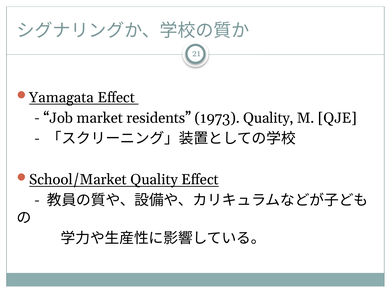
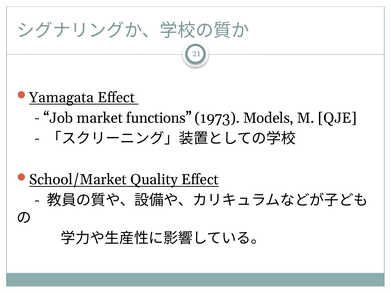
residents: residents -> functions (159, 118)
1973 Quality: Quality -> Models (268, 118)
